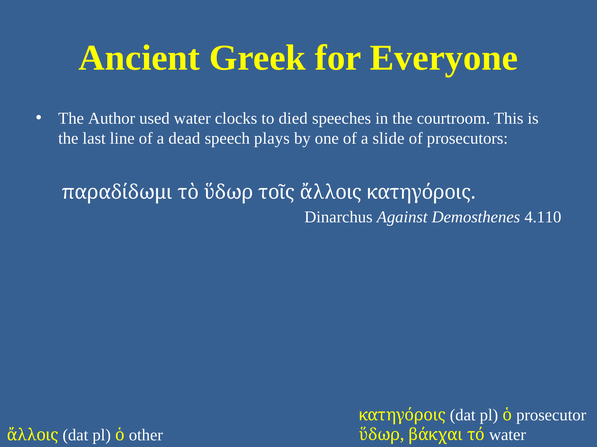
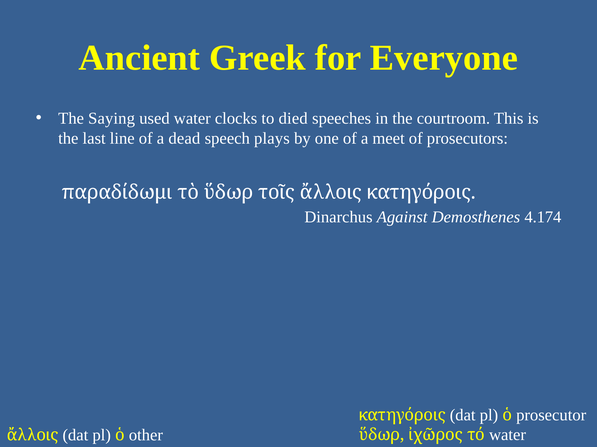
Author: Author -> Saying (112, 119)
slide: slide -> meet (389, 139)
4.110: 4.110 -> 4.174 (543, 217)
βάκχαι: βάκχαι -> ἰχῶρος (436, 435)
